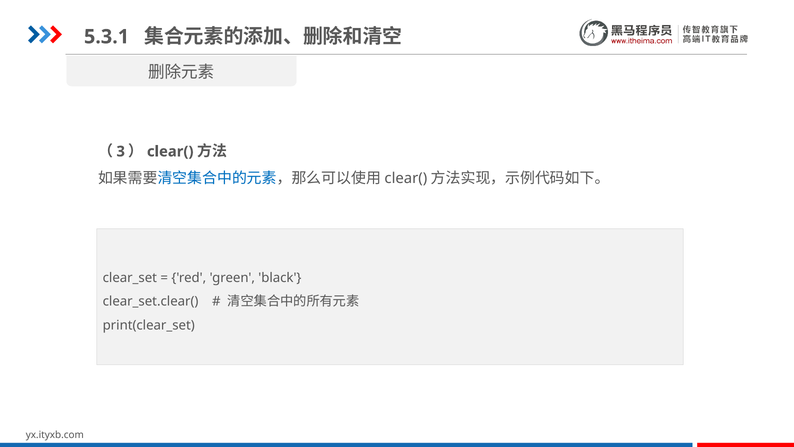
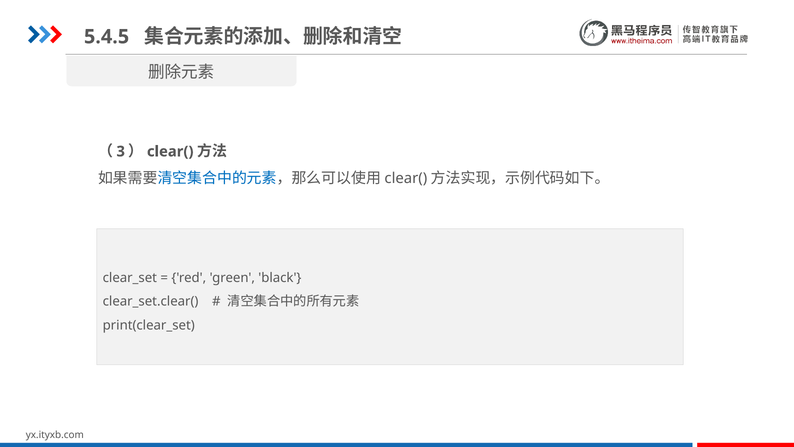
5.3.1: 5.3.1 -> 5.4.5 (107, 37)
